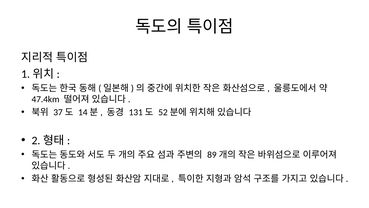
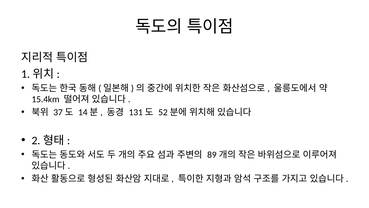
47.4km: 47.4km -> 15.4km (46, 99)
